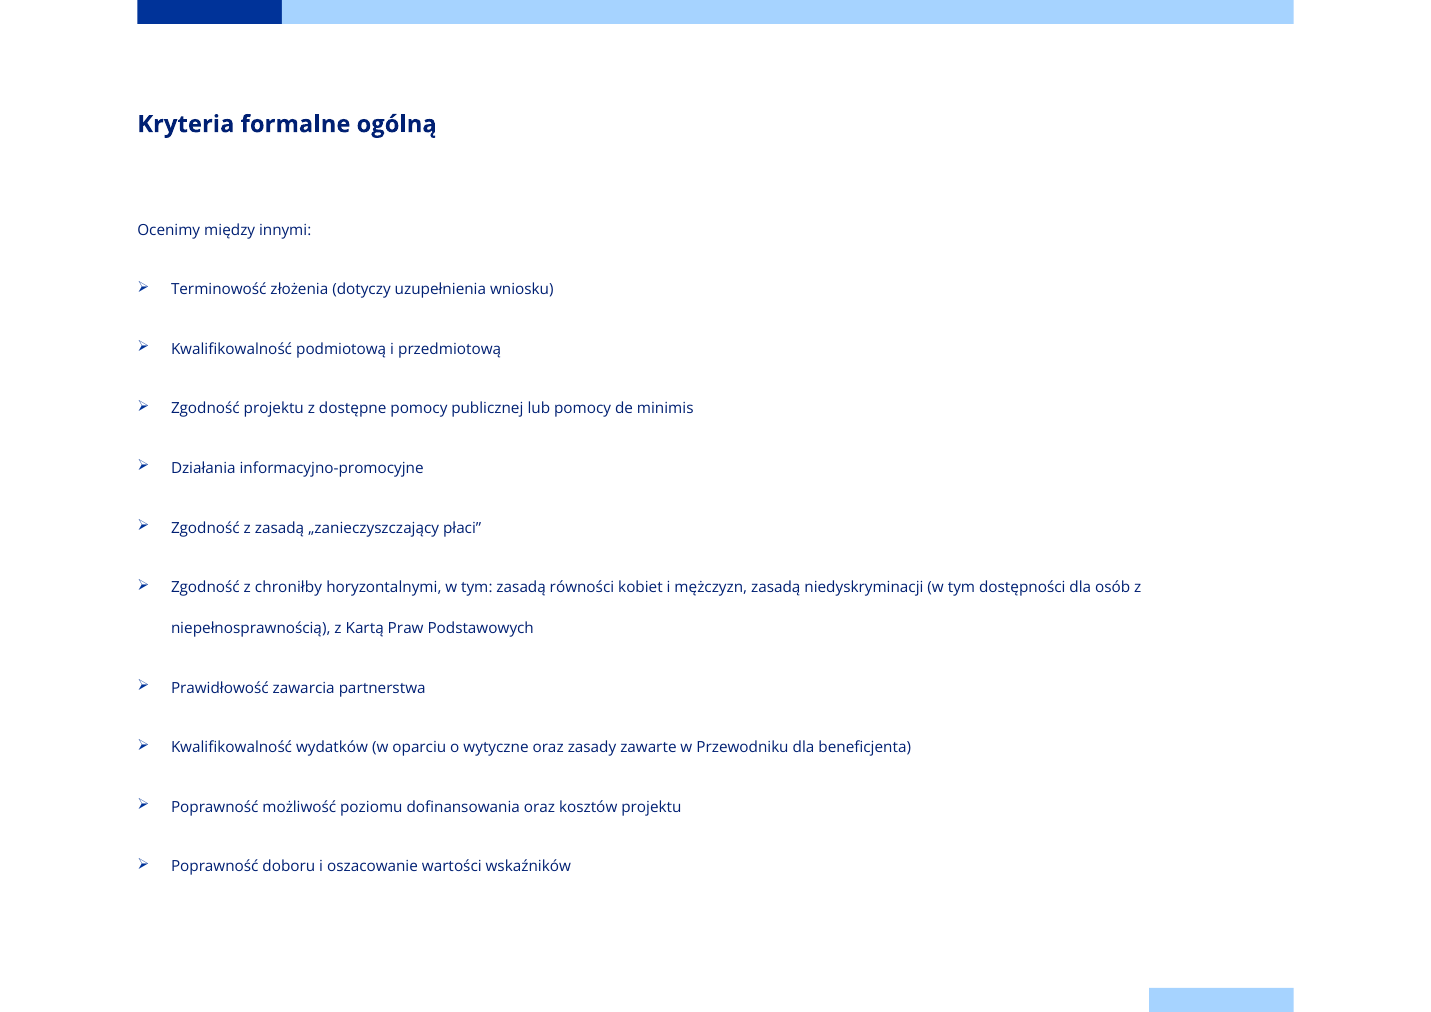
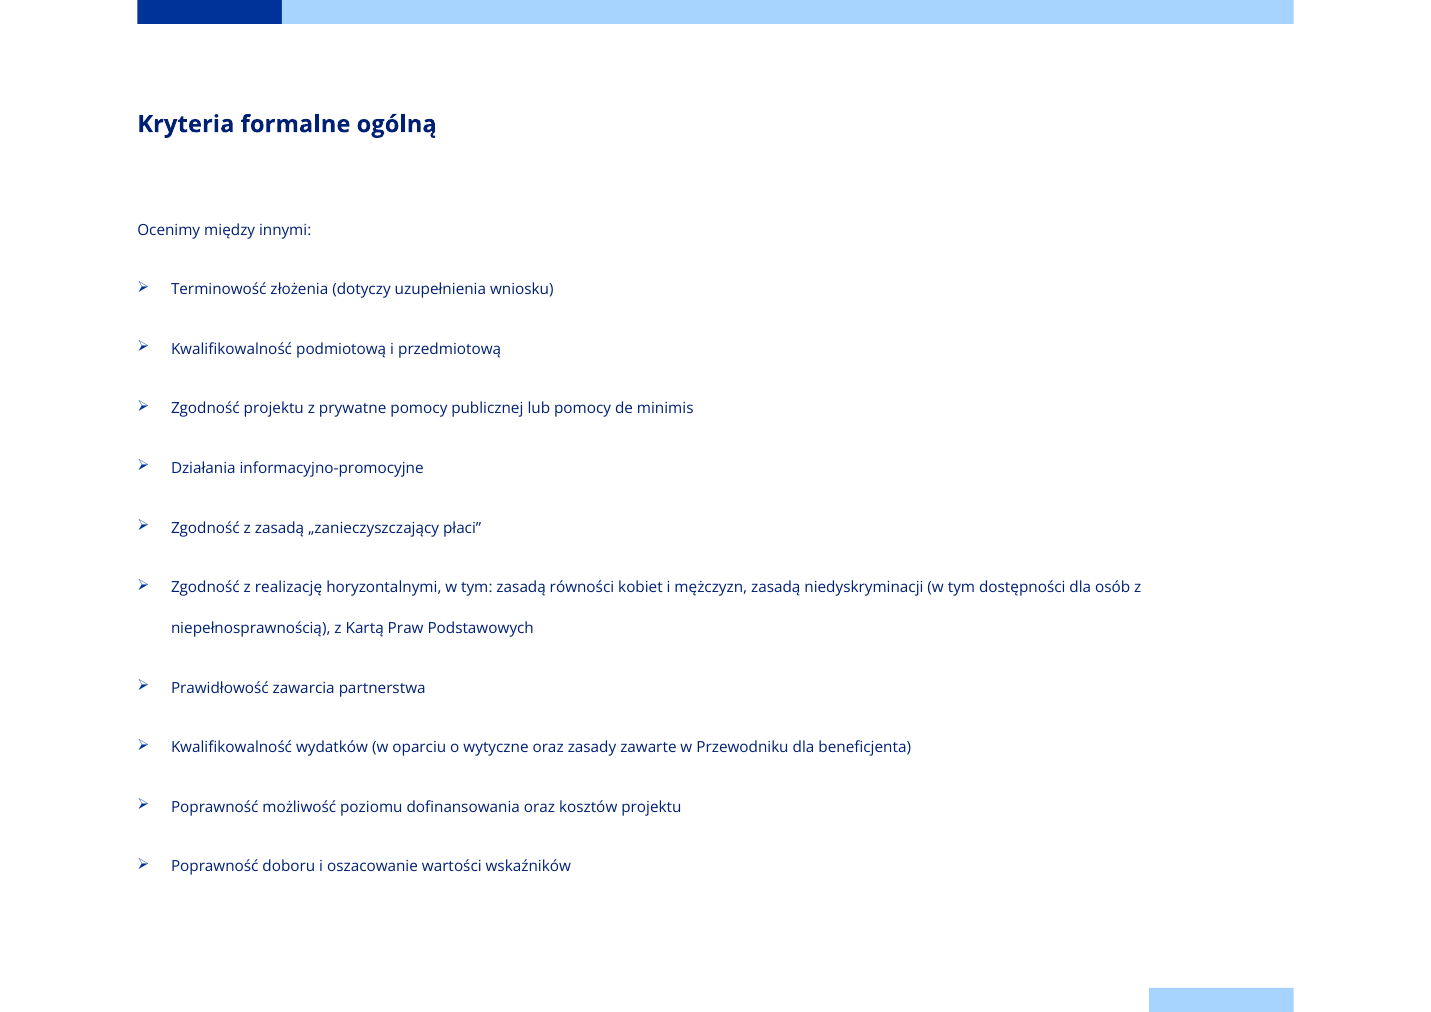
dostępne: dostępne -> prywatne (353, 409)
chroniłby: chroniłby -> realizację (289, 587)
